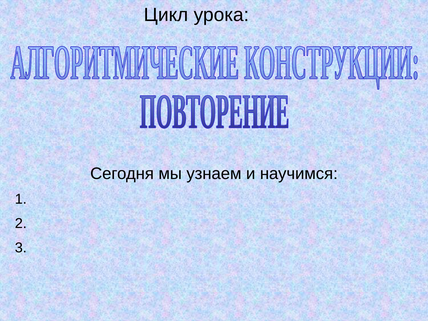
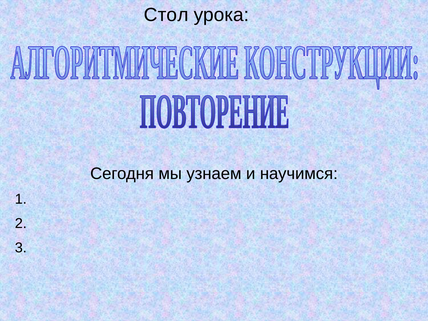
Цикл: Цикл -> Стол (166, 15)
